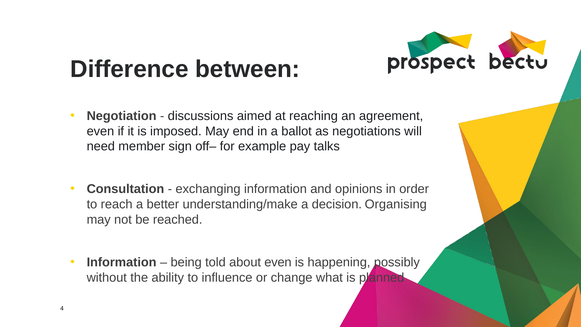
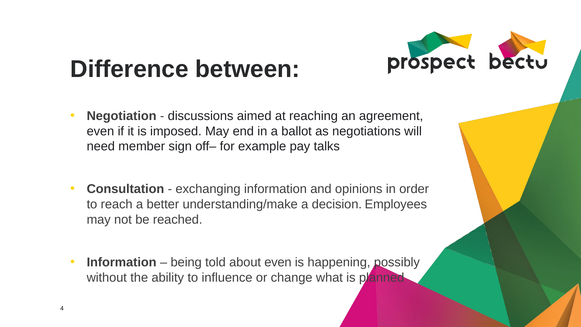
Organising: Organising -> Employees (396, 204)
